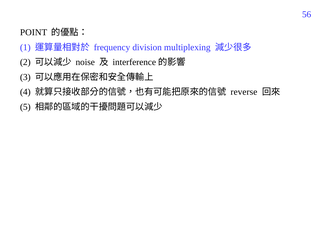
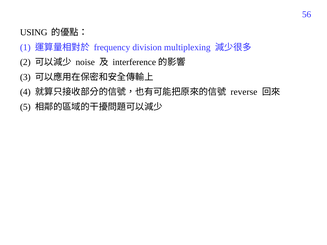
POINT: POINT -> USING (34, 32)
